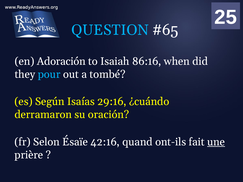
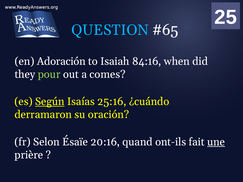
86:16: 86:16 -> 84:16 (147, 61)
pour colour: light blue -> light green (49, 74)
tombé: tombé -> comes (107, 74)
Según underline: none -> present (50, 102)
29:16: 29:16 -> 25:16 (112, 102)
42:16: 42:16 -> 20:16 (105, 142)
